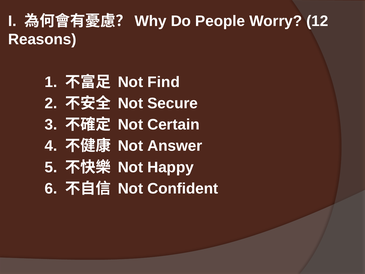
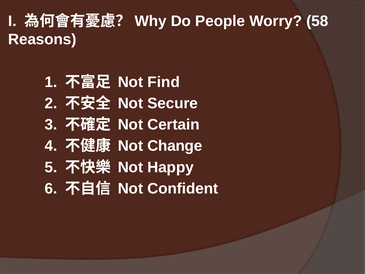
12: 12 -> 58 (317, 21)
Answer: Answer -> Change (175, 146)
